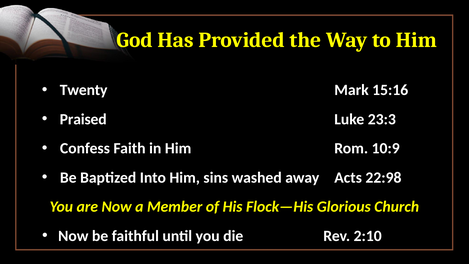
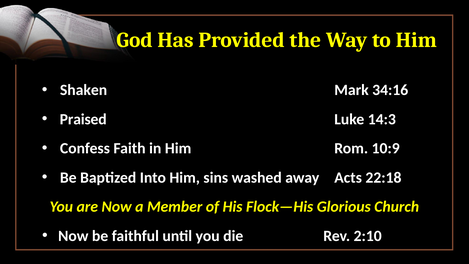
Twenty: Twenty -> Shaken (84, 90)
15:16: 15:16 -> 34:16 (390, 90)
23:3: 23:3 -> 14:3 (382, 119)
22:98: 22:98 -> 22:18 (383, 177)
